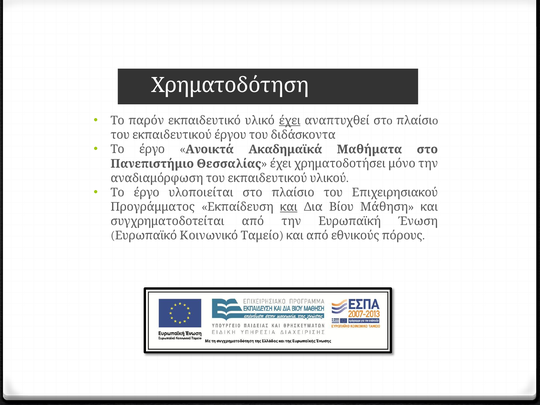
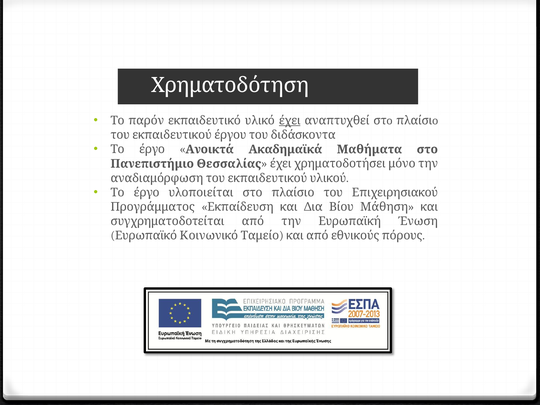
και underline: present -> none (289, 207)
